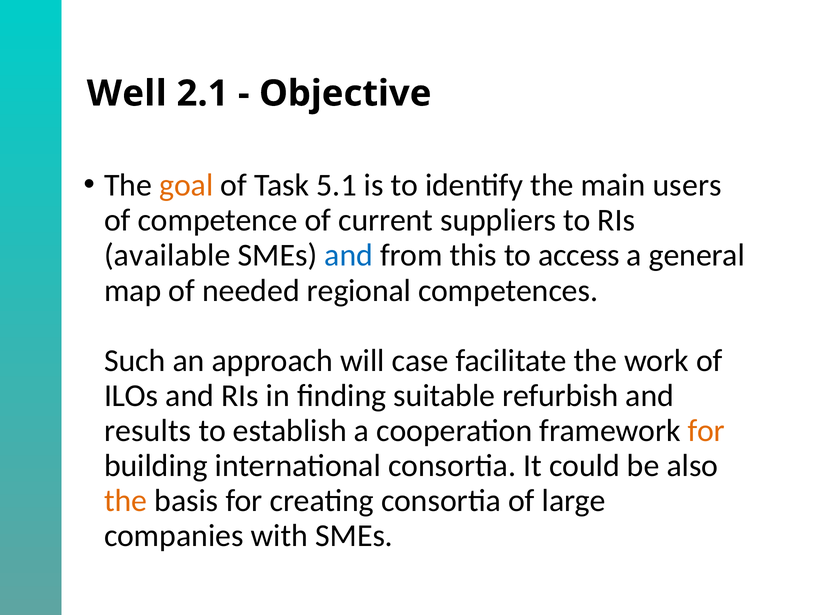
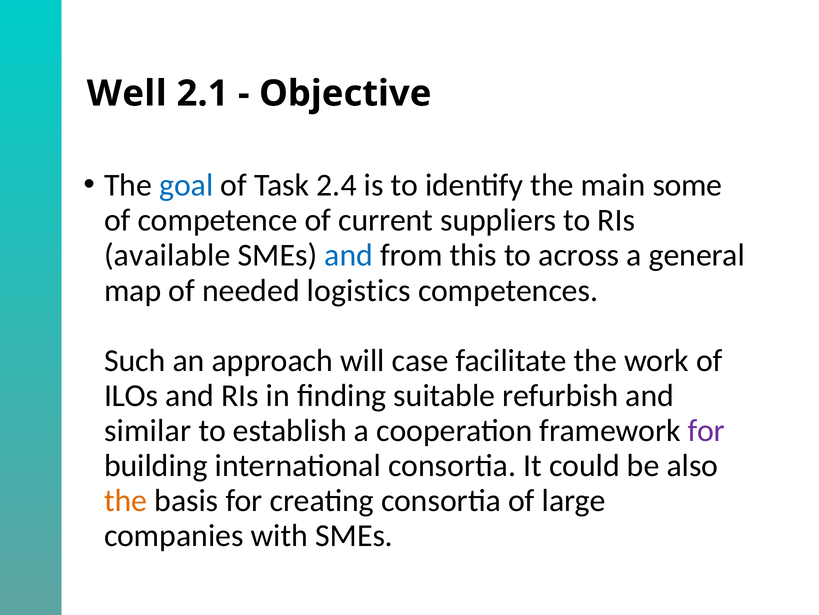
goal colour: orange -> blue (186, 185)
5.1: 5.1 -> 2.4 (337, 185)
users: users -> some (687, 185)
access: access -> across (579, 255)
regional: regional -> logistics (359, 290)
results: results -> similar (148, 430)
for colour: orange -> purple (706, 430)
